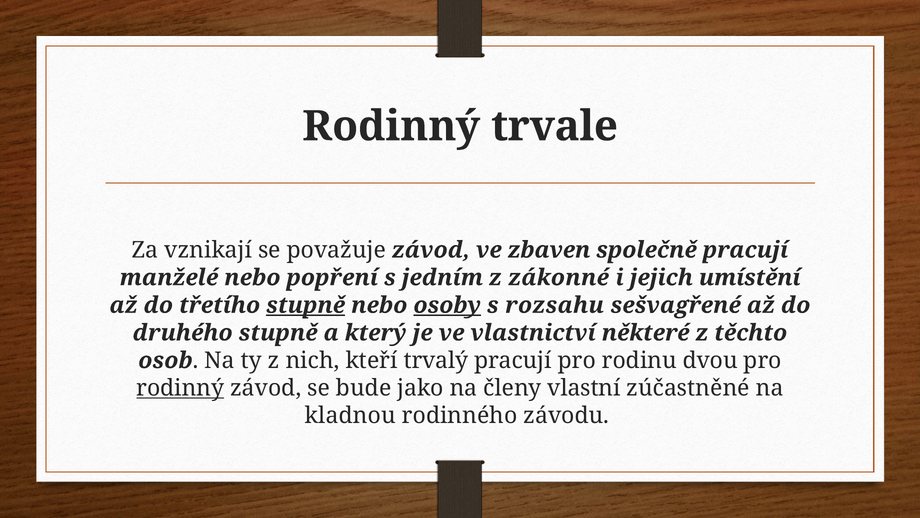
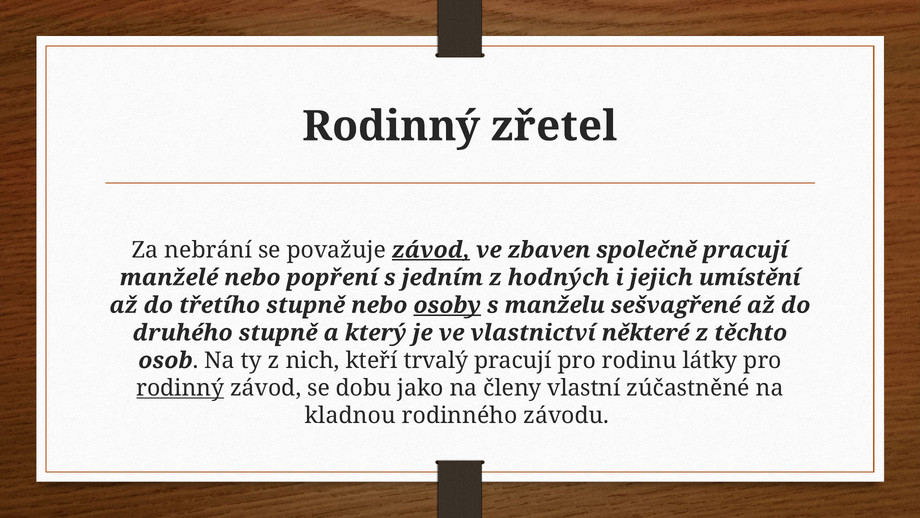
trvale: trvale -> zřetel (554, 126)
vznikají: vznikají -> nebrání (208, 250)
závod underline: none -> present (431, 250)
zákonné: zákonné -> hodných (559, 277)
stupně underline: present -> none (306, 305)
rozsahu: rozsahu -> manželu (555, 305)
dvou: dvou -> látky (710, 360)
bude: bude -> dobu (364, 388)
